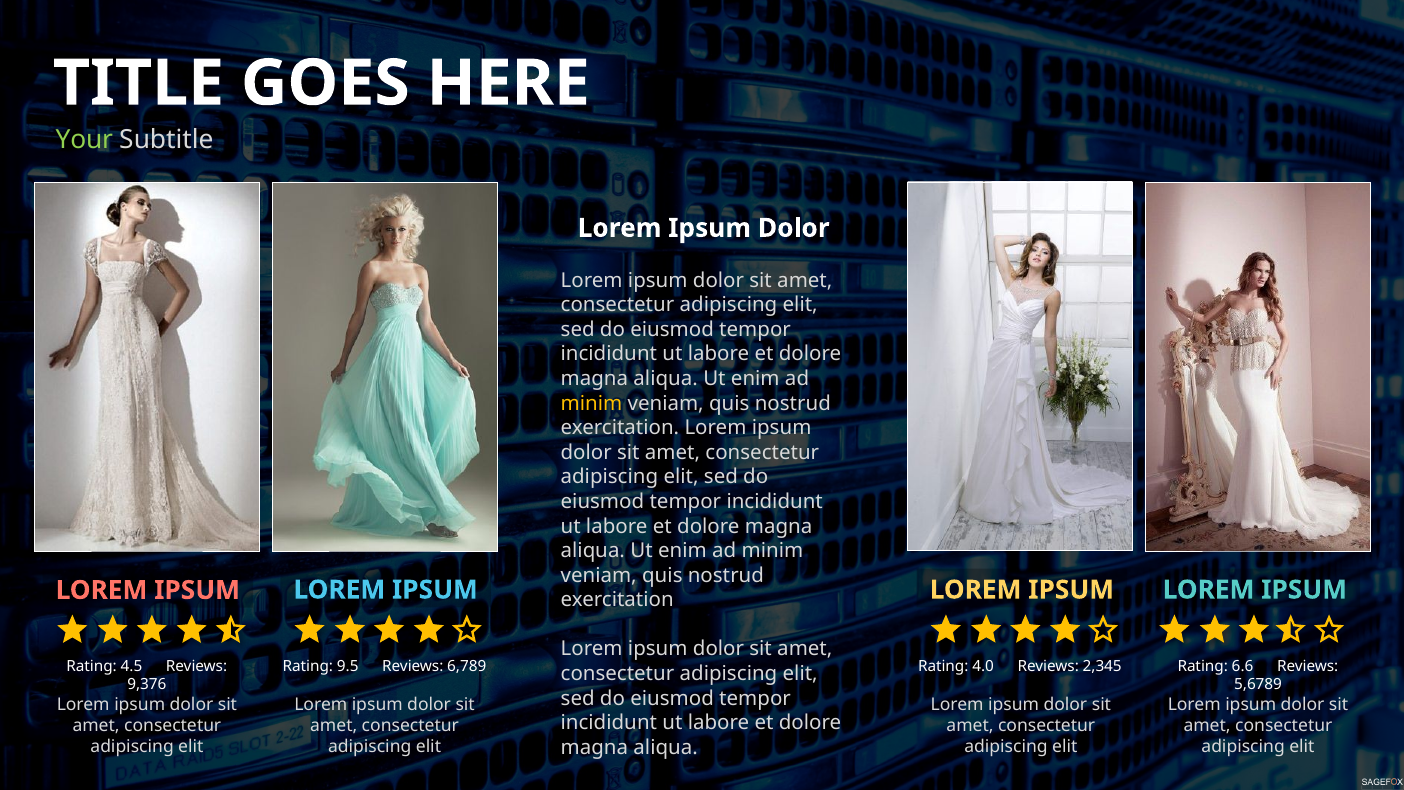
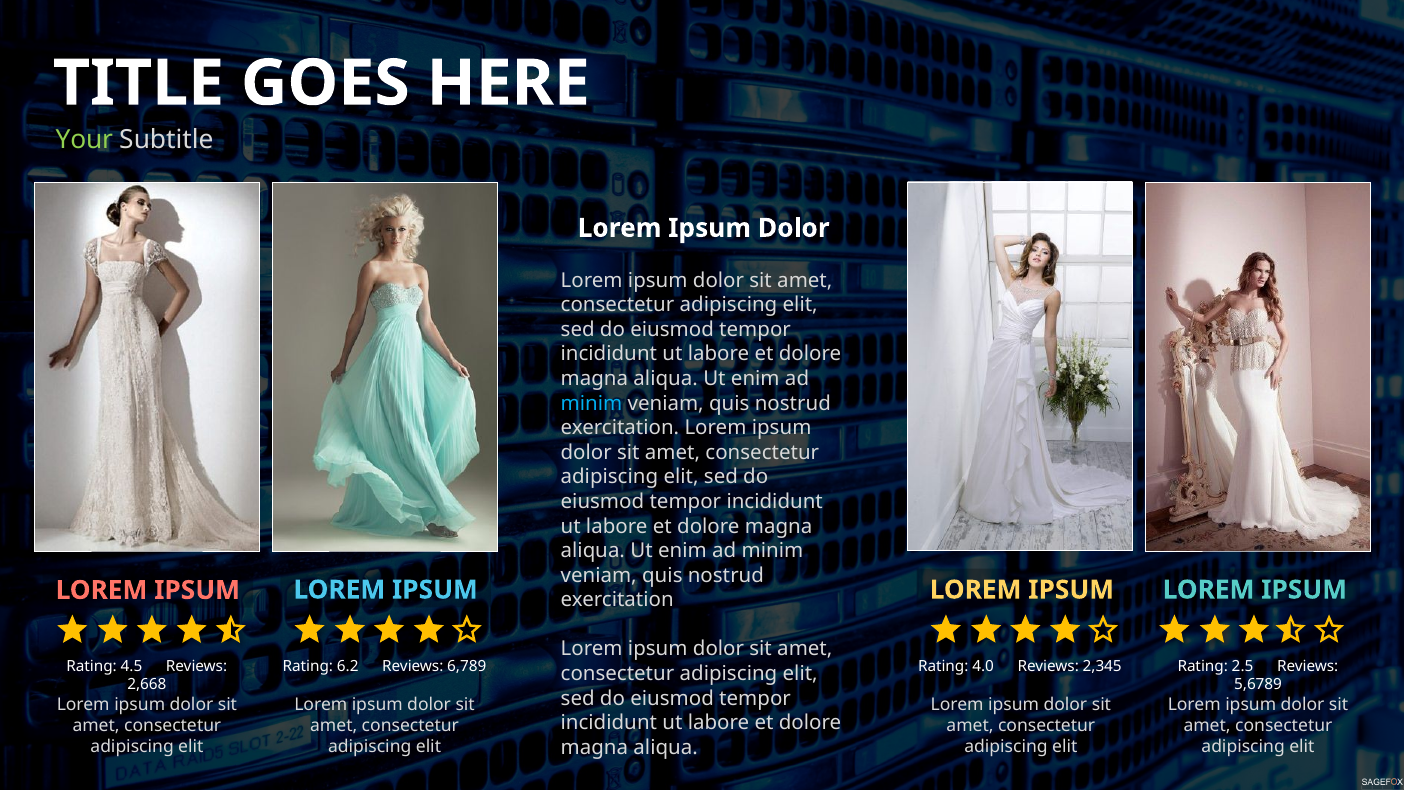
minim colour: yellow -> light blue (591, 403)
9.5: 9.5 -> 6.2 (348, 666)
6.6: 6.6 -> 2.5 (1243, 666)
9,376: 9,376 -> 2,668 (147, 684)
